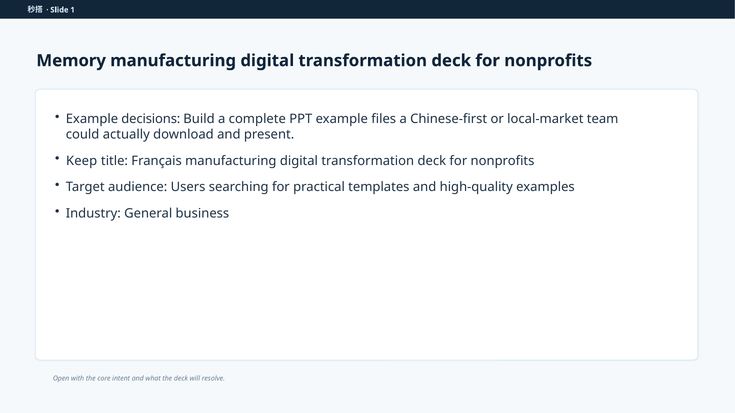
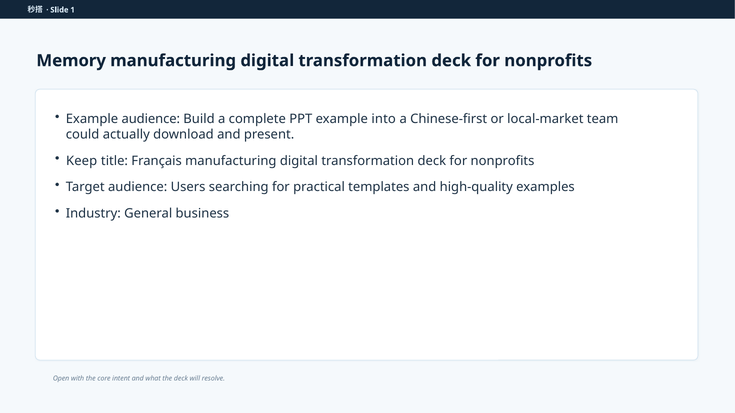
Example decisions: decisions -> audience (151, 119)
files: files -> into (384, 119)
